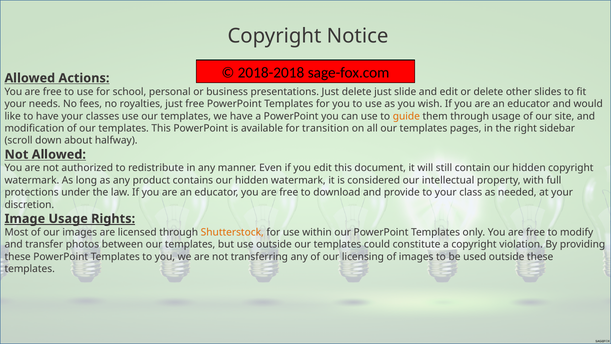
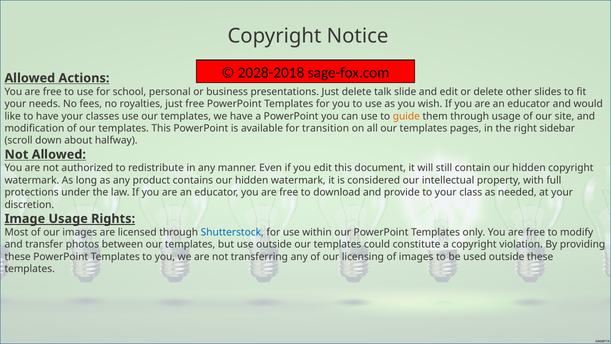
2018-2018: 2018-2018 -> 2028-2018 (271, 72)
delete just: just -> talk (383, 92)
Shutterstock colour: orange -> blue (232, 232)
